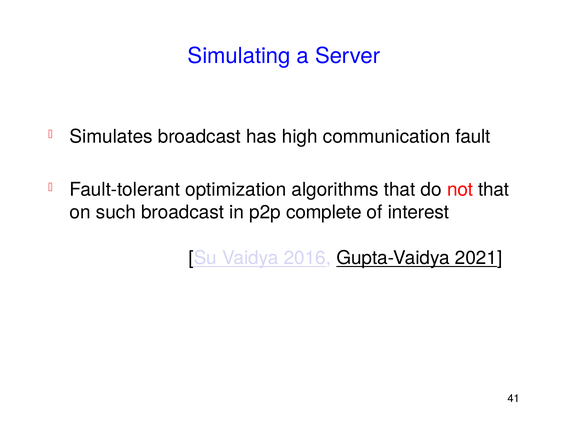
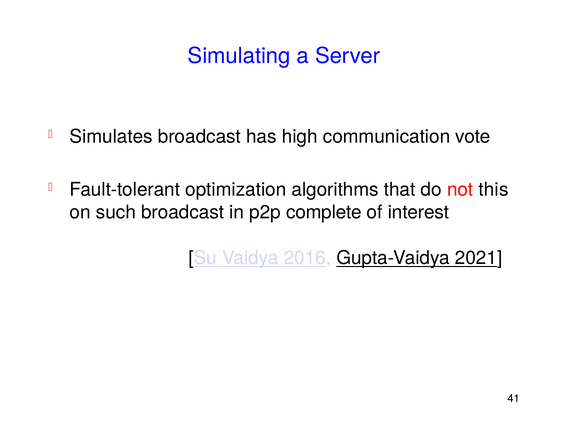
fault: fault -> vote (473, 137)
not that: that -> this (493, 190)
